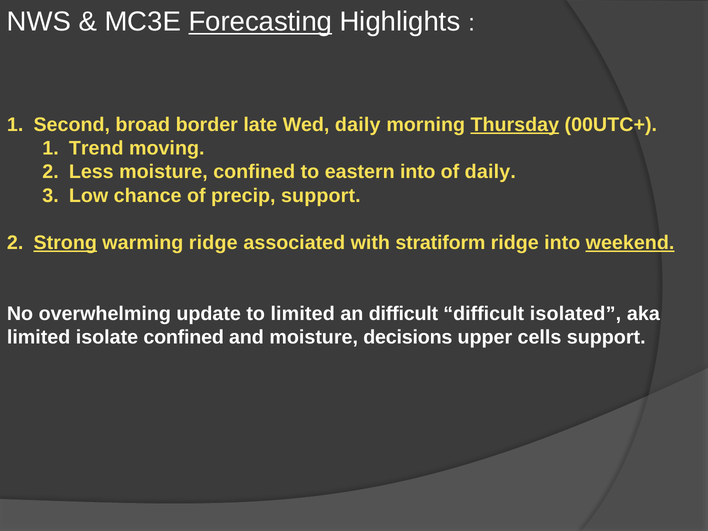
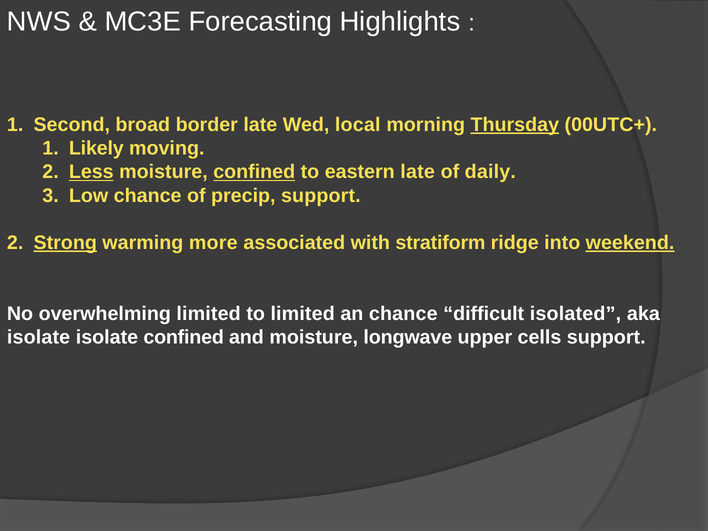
Forecasting underline: present -> none (260, 22)
Wed daily: daily -> local (358, 125)
Trend: Trend -> Likely (96, 148)
Less underline: none -> present (91, 172)
confined underline: none -> present (254, 172)
eastern into: into -> late (418, 172)
warming ridge: ridge -> more (213, 243)
overwhelming update: update -> limited (209, 314)
an difficult: difficult -> chance (403, 314)
limited: limited -> isolate (39, 337)
decisions: decisions -> longwave (408, 337)
